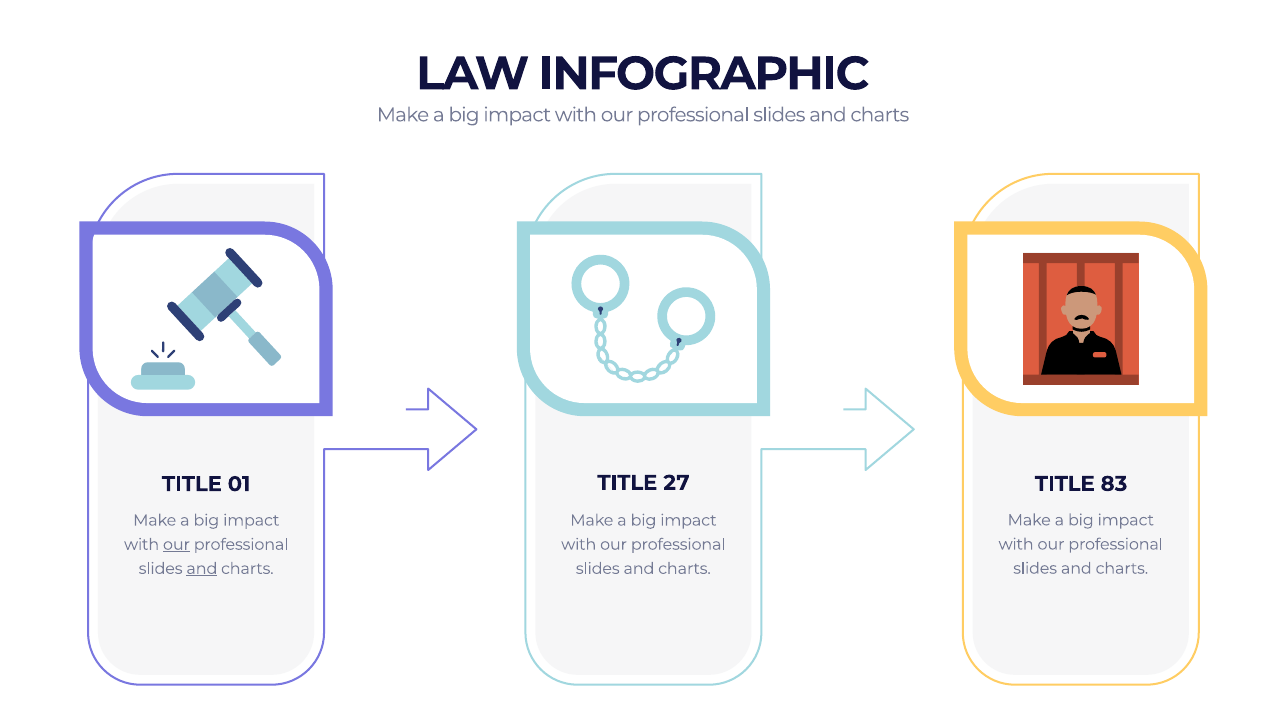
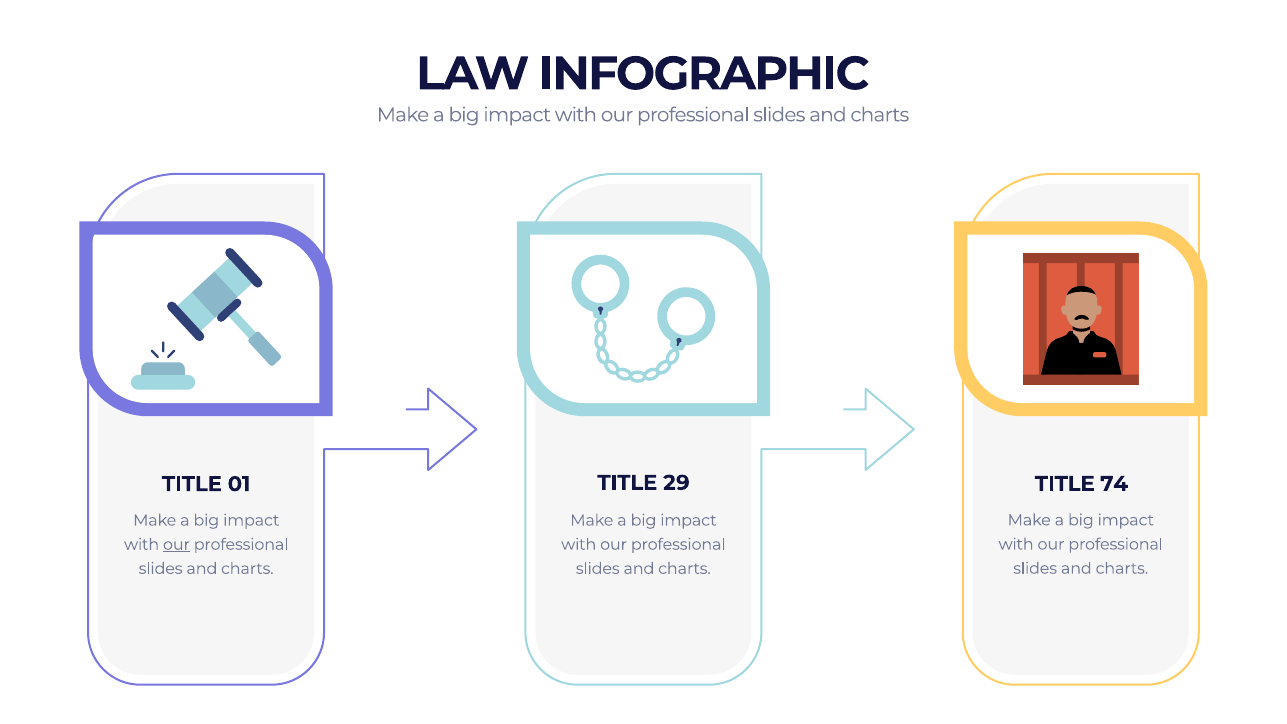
27: 27 -> 29 (676, 483)
83: 83 -> 74 (1114, 484)
and underline: present -> none (202, 569)
